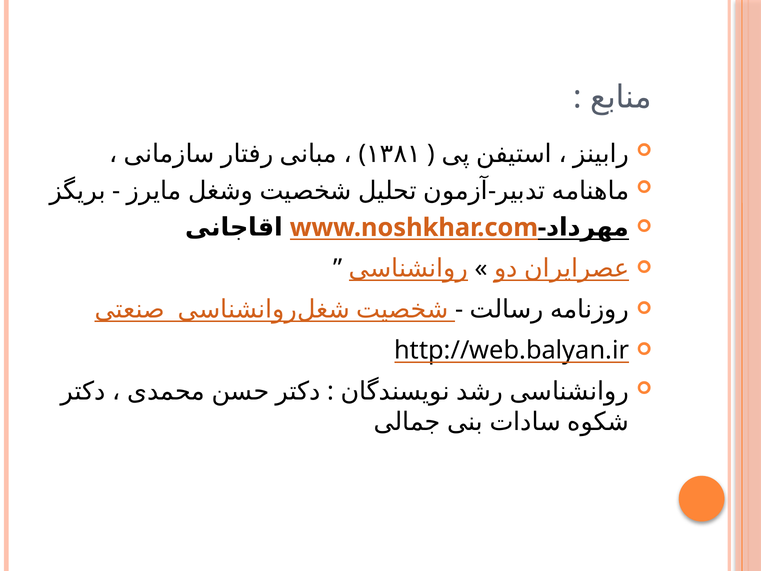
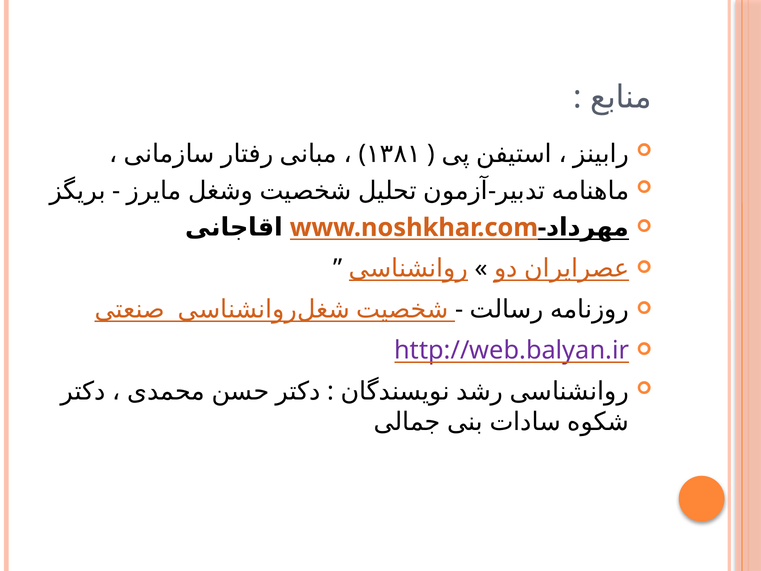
http://web.balyan.ir colour: black -> purple (512, 350)
